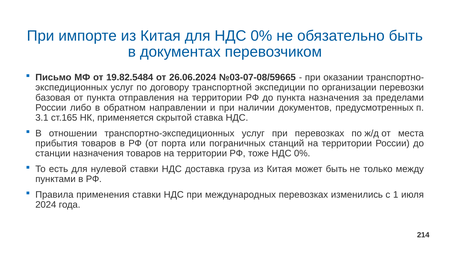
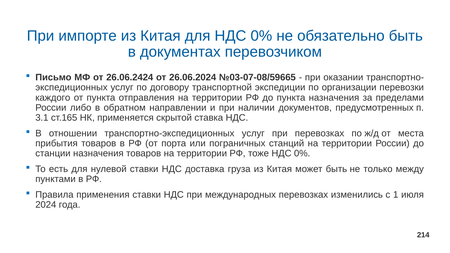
19.82.5484: 19.82.5484 -> 26.06.2424 (130, 77)
базовая: базовая -> каждого (53, 98)
